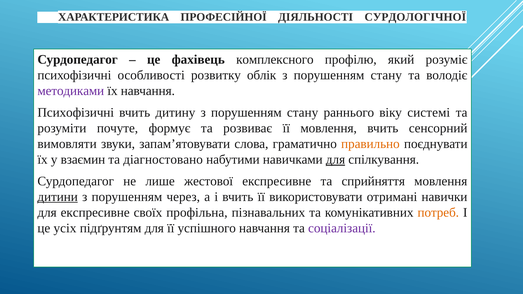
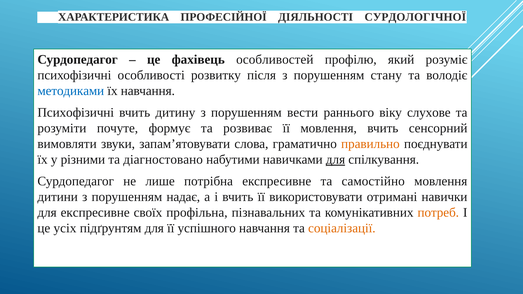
комплексного: комплексного -> особливостей (275, 60)
облік: облік -> після (262, 75)
методиками colour: purple -> blue (71, 91)
дитину з порушенням стану: стану -> вести (303, 113)
системі: системі -> слухове (429, 113)
взаємин: взаємин -> різними (83, 160)
жестової: жестової -> потрібна (209, 181)
сприйняття: сприйняття -> самостійно (373, 181)
дитини underline: present -> none (58, 197)
через: через -> надає (183, 197)
соціалізації colour: purple -> orange (342, 228)
